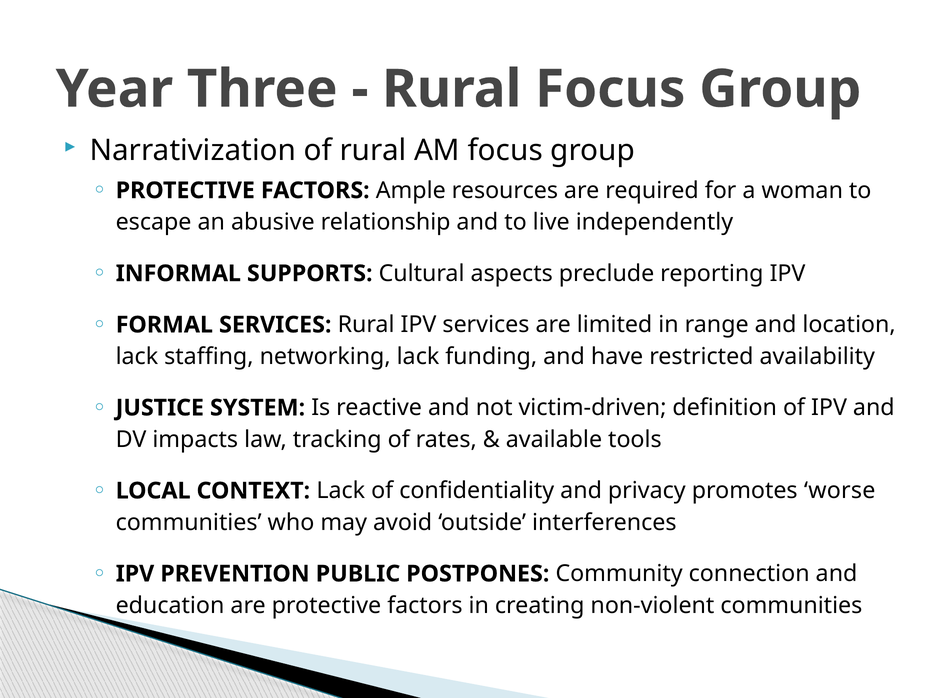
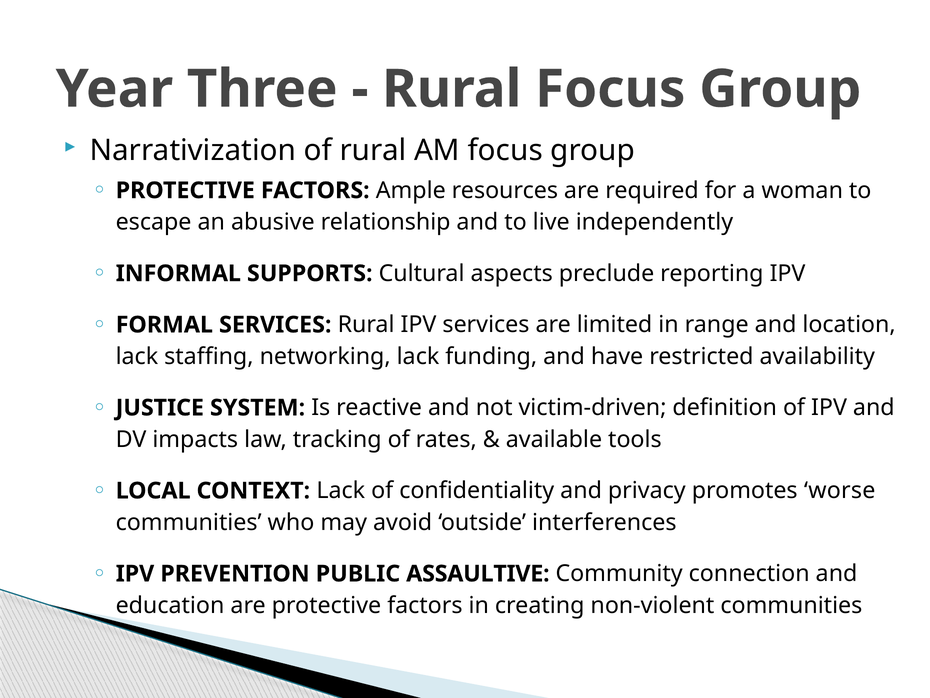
POSTPONES: POSTPONES -> ASSAULTIVE (478, 573)
